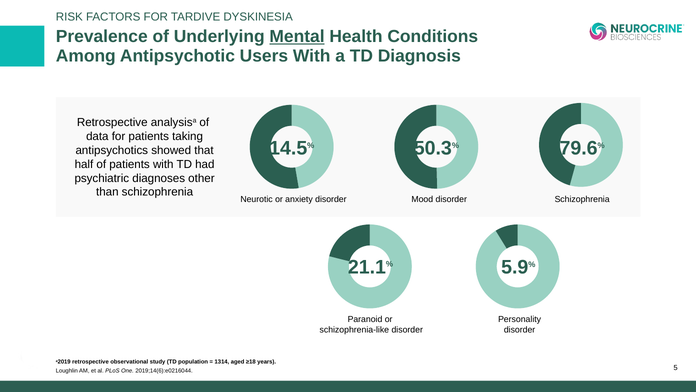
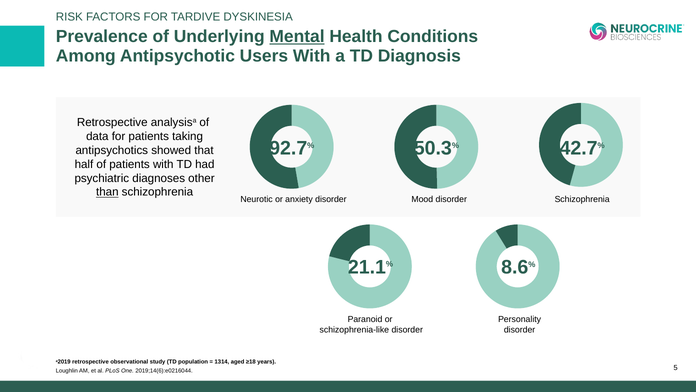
14.5: 14.5 -> 92.7 (288, 148)
79.6: 79.6 -> 42.7 (579, 148)
than underline: none -> present (107, 192)
5.9: 5.9 -> 8.6 (515, 267)
